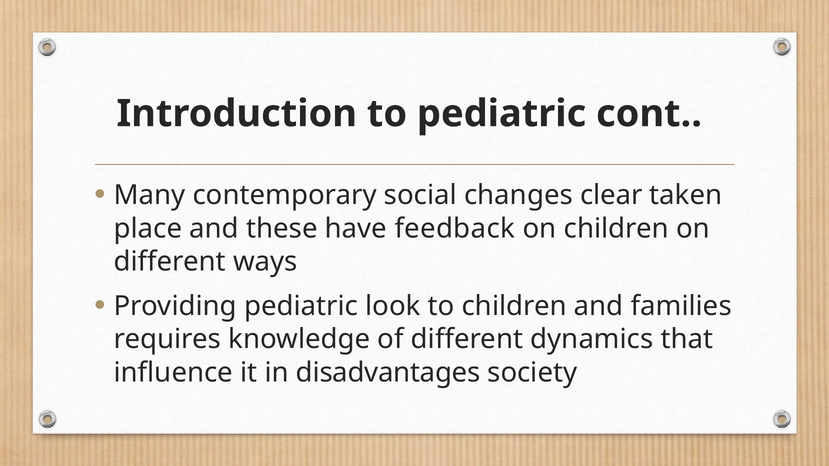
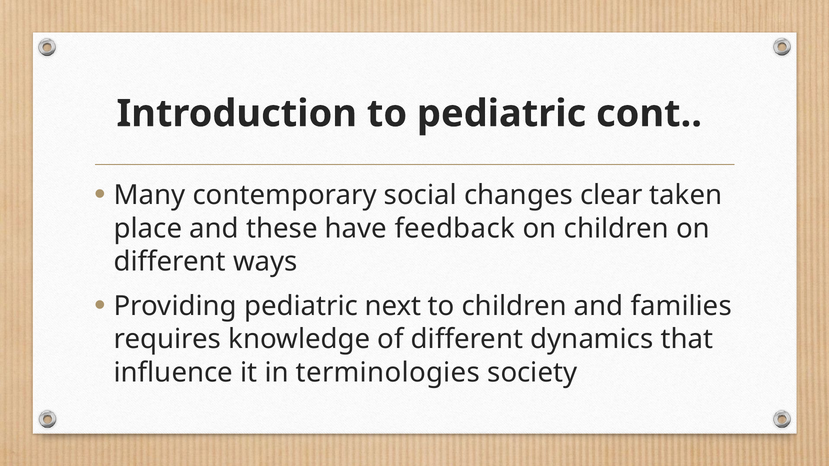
look: look -> next (393, 306)
disadvantages: disadvantages -> terminologies (388, 373)
